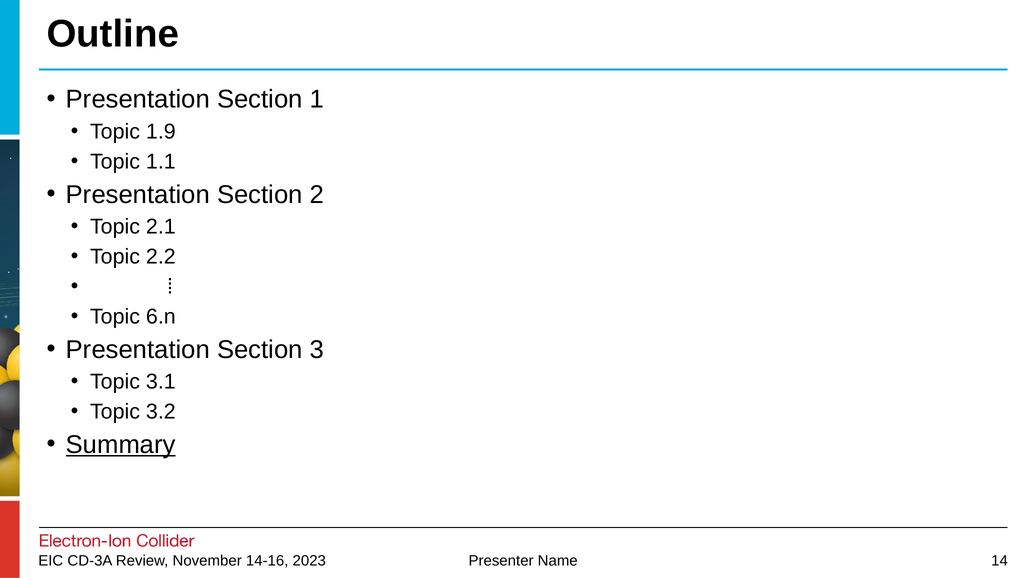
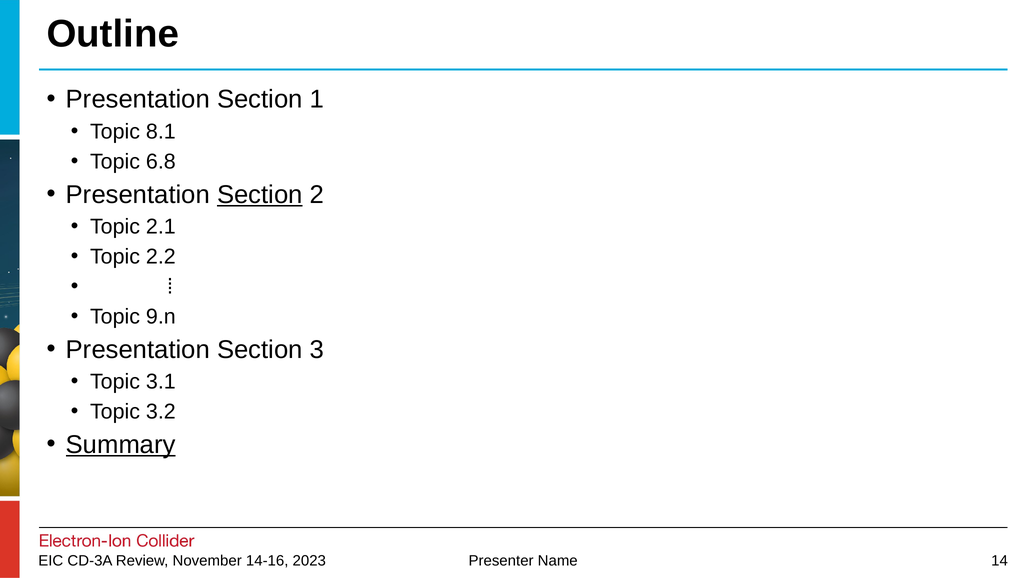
1.9: 1.9 -> 8.1 (161, 132)
1.1: 1.1 -> 6.8 (161, 162)
Section underline: none -> present (260, 194)
6.n: 6.n -> 9.n (161, 317)
